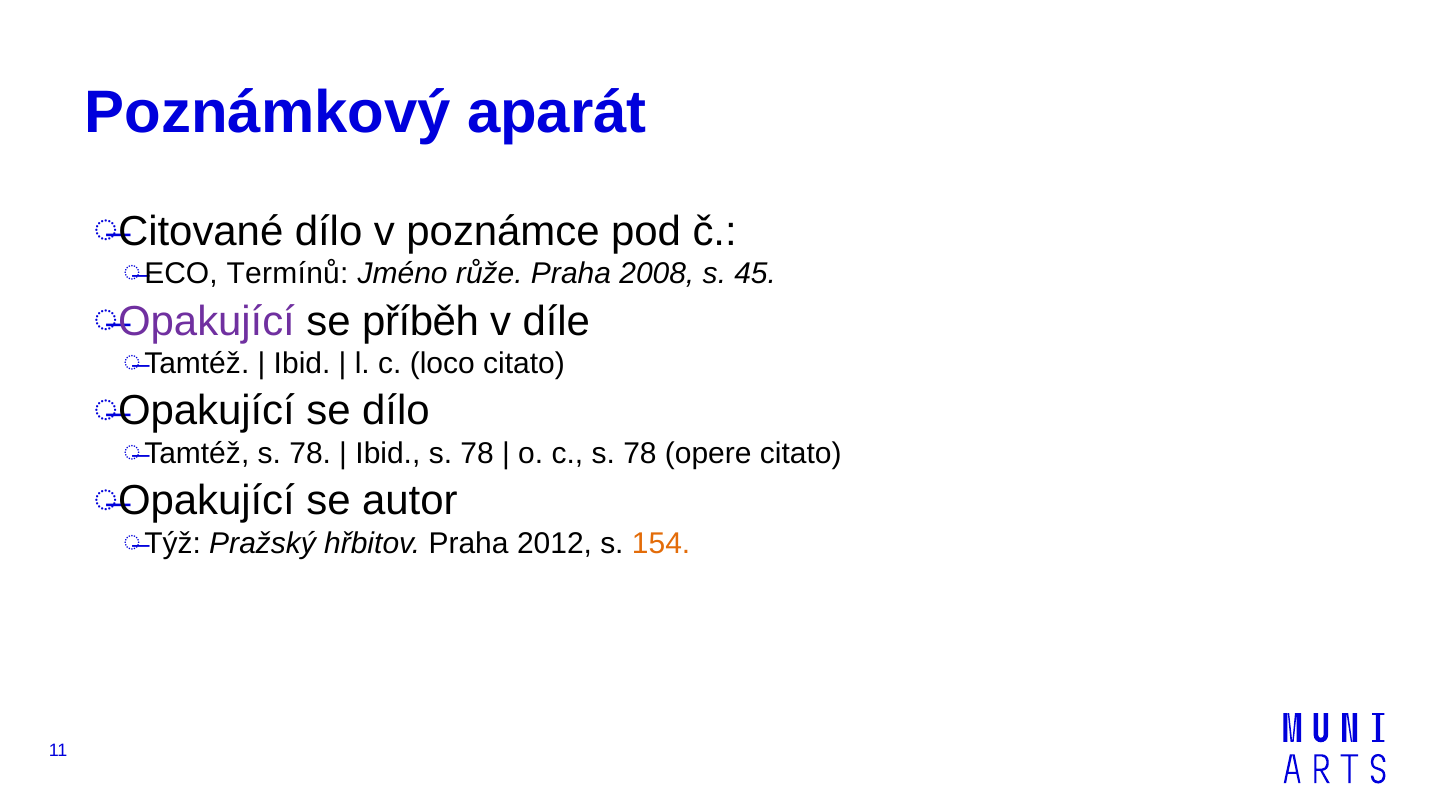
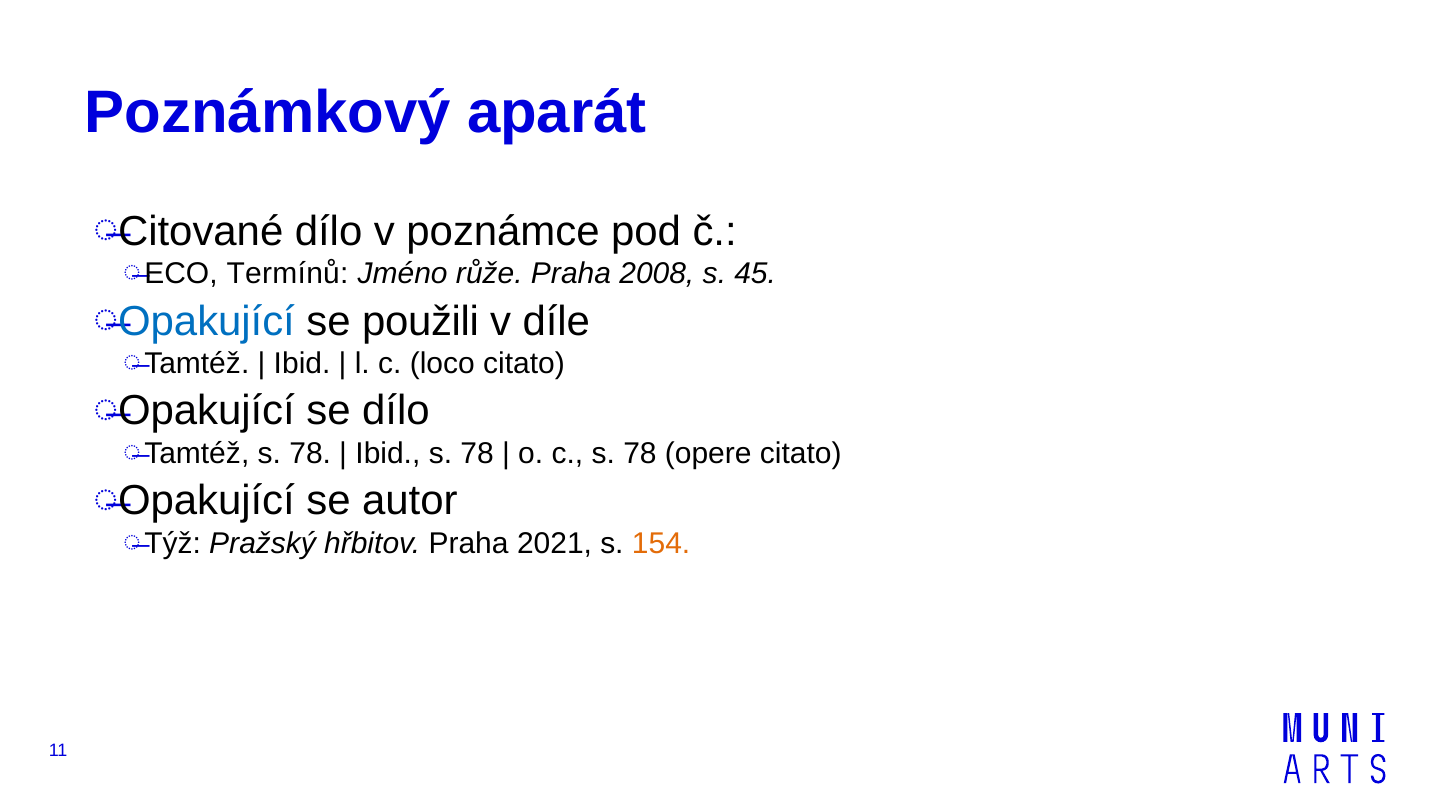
Opakující colour: purple -> blue (207, 321)
příběh: příběh -> použili (420, 321)
2012: 2012 -> 2021 (555, 543)
